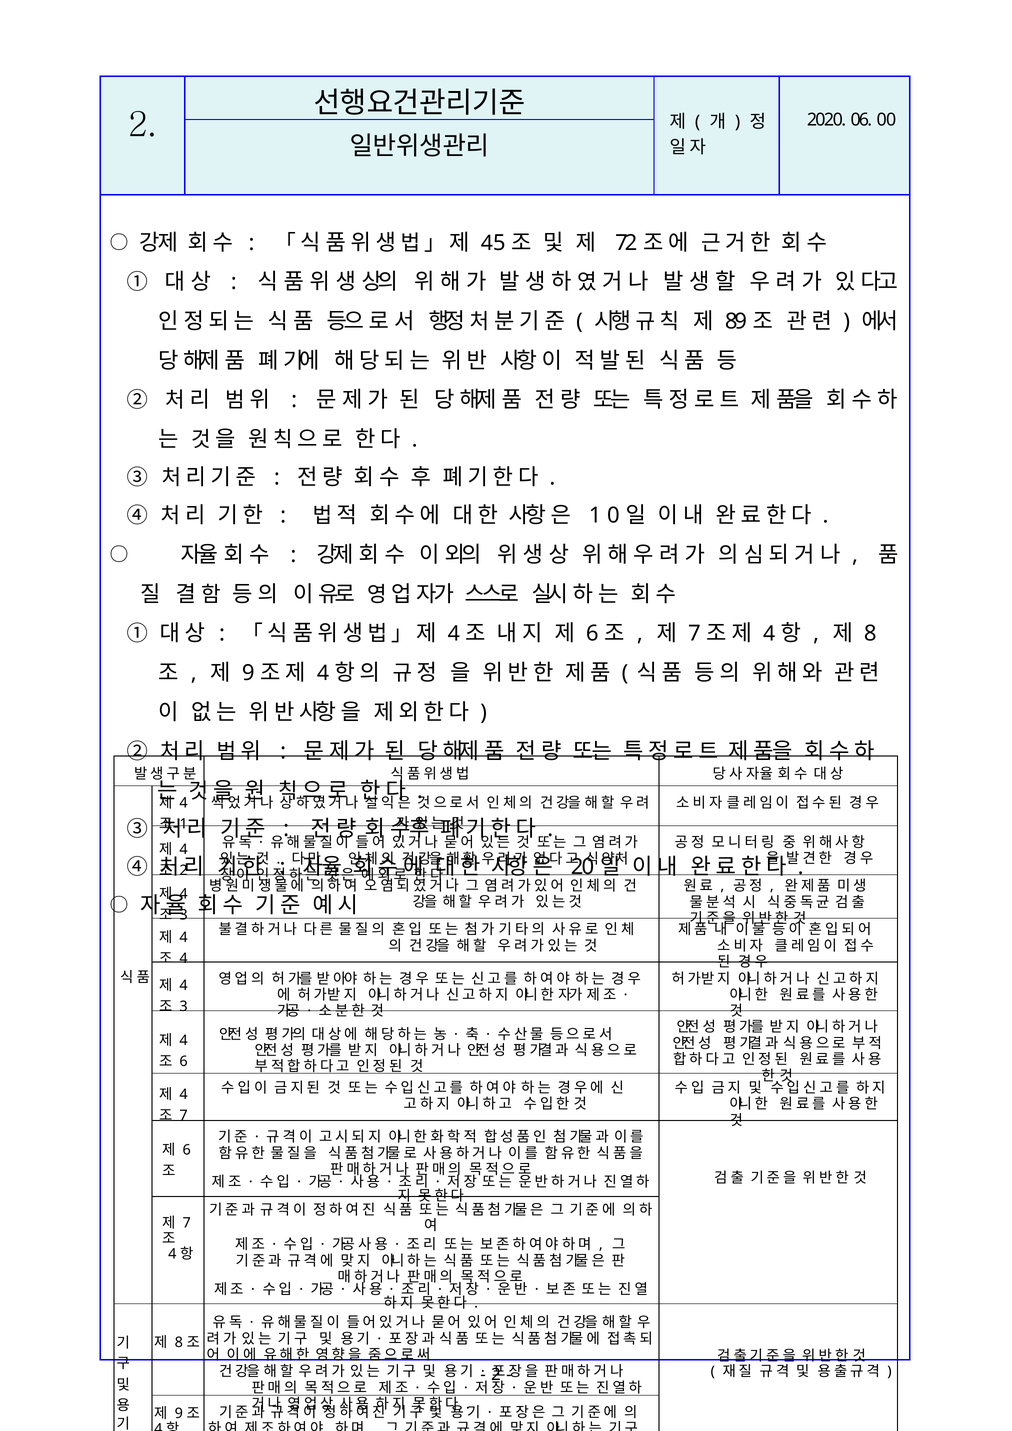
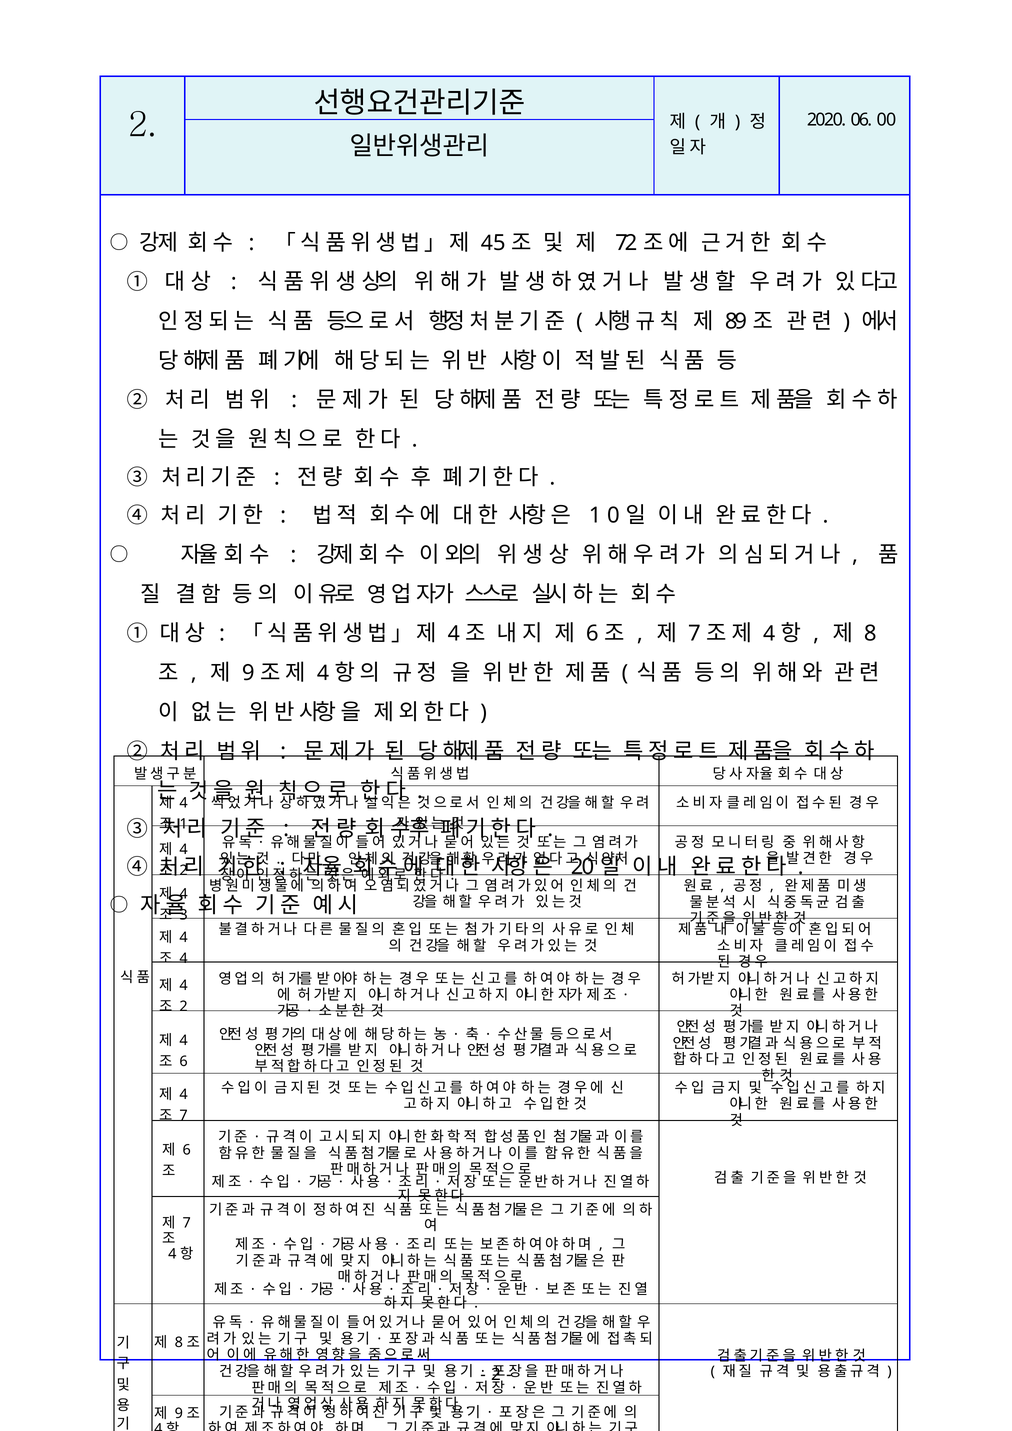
3: 3 -> 2 (184, 1006)
